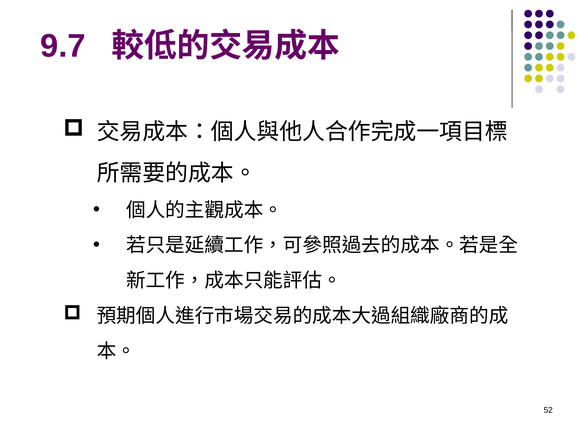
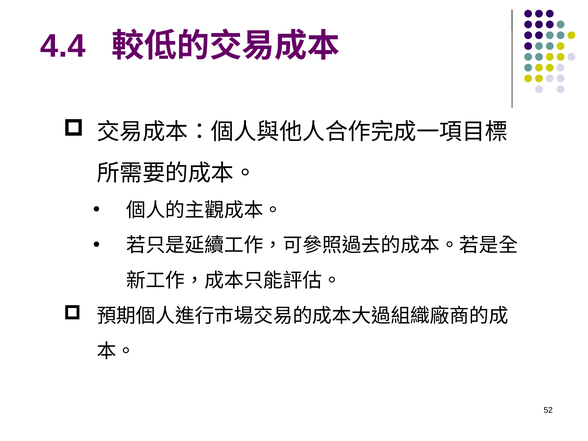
9.7: 9.7 -> 4.4 (63, 46)
